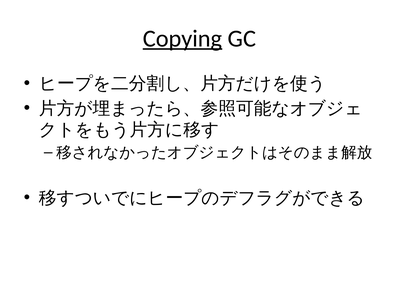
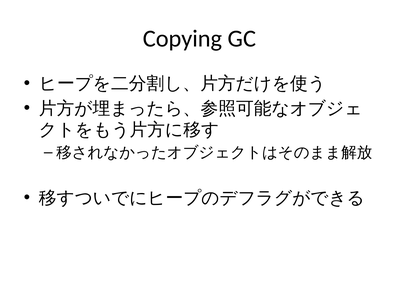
Copying underline: present -> none (182, 39)
